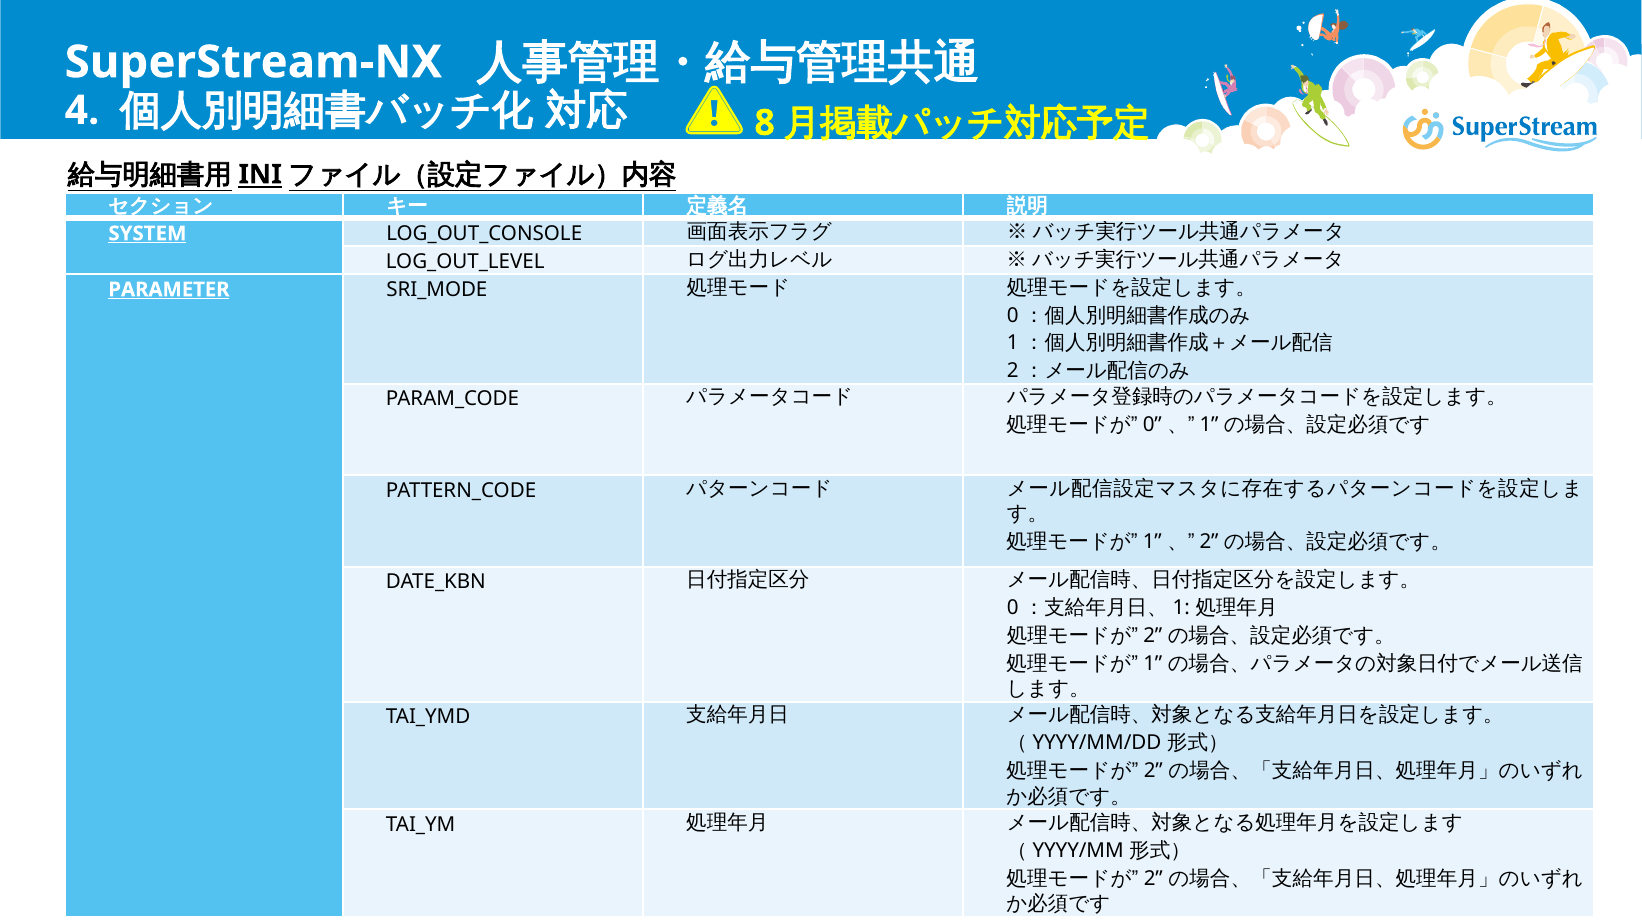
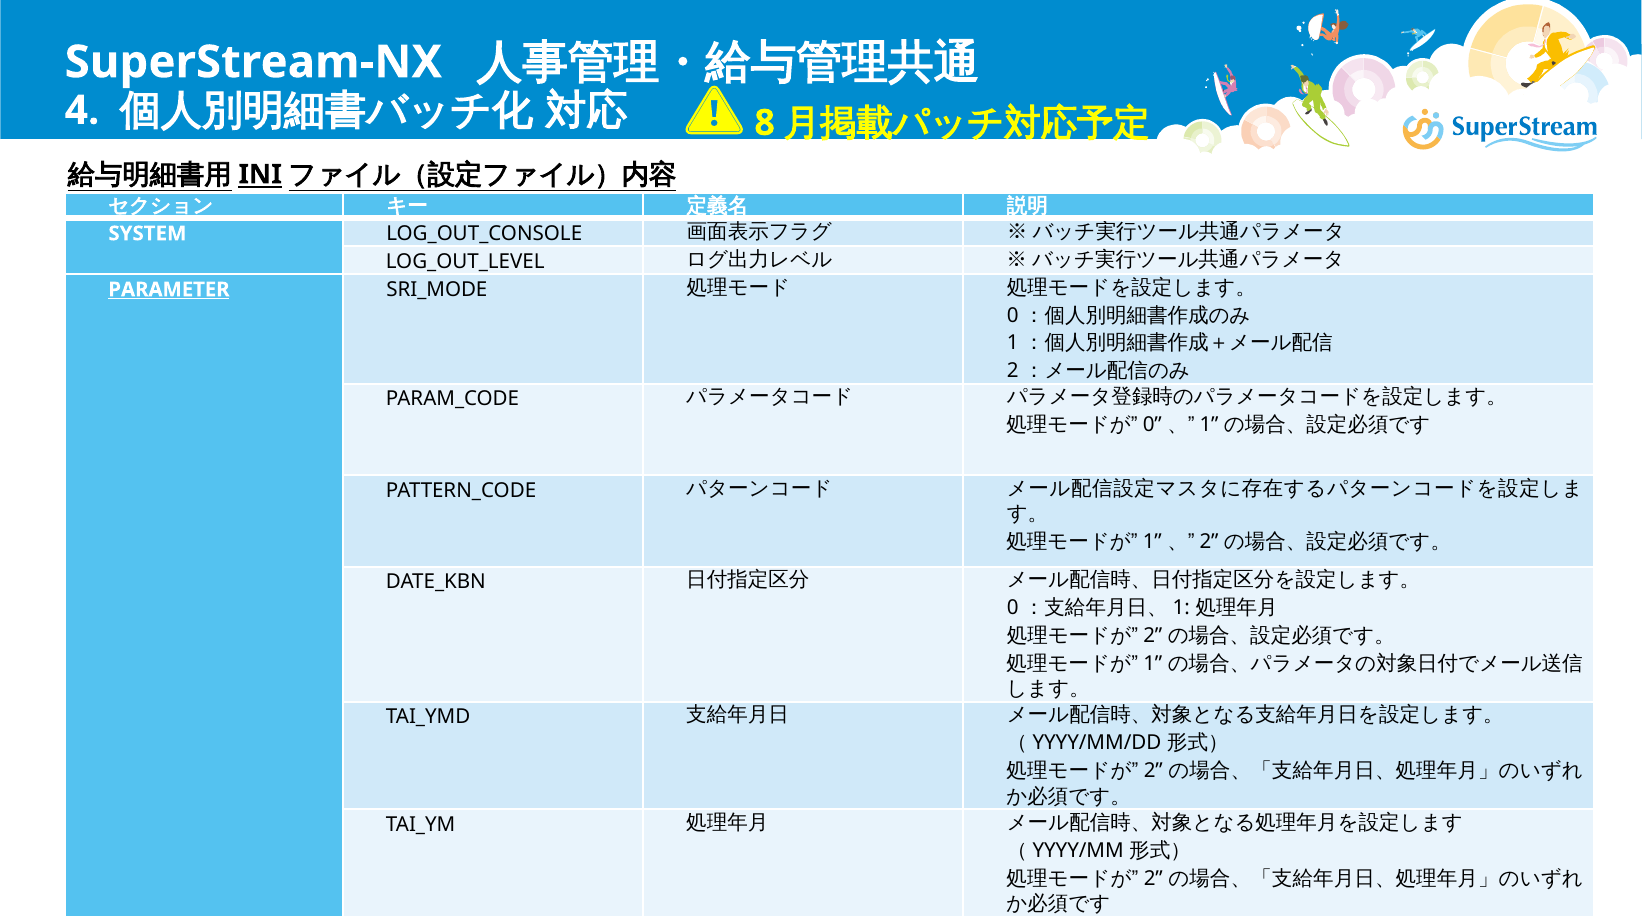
SYSTEM underline: present -> none (147, 233)
